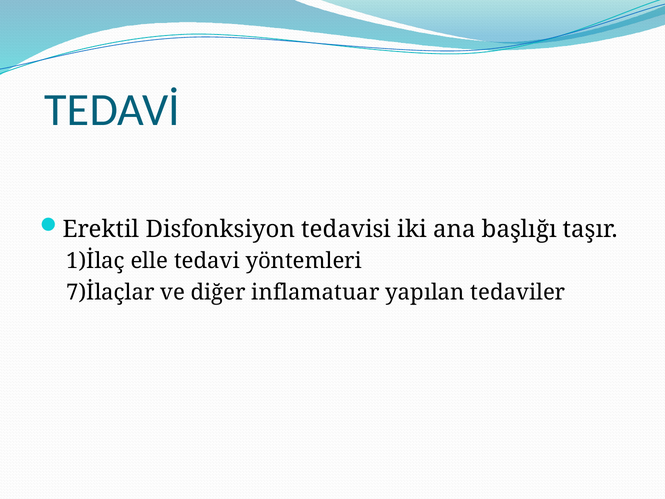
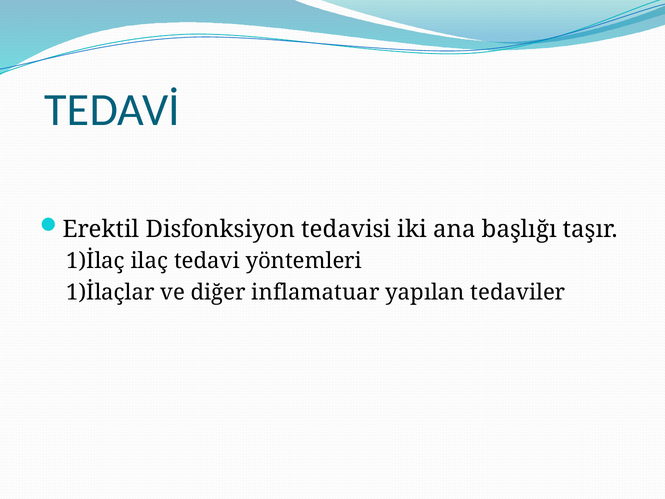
elle: elle -> ilaç (149, 261)
7)İlaçlar: 7)İlaçlar -> 1)İlaçlar (111, 292)
